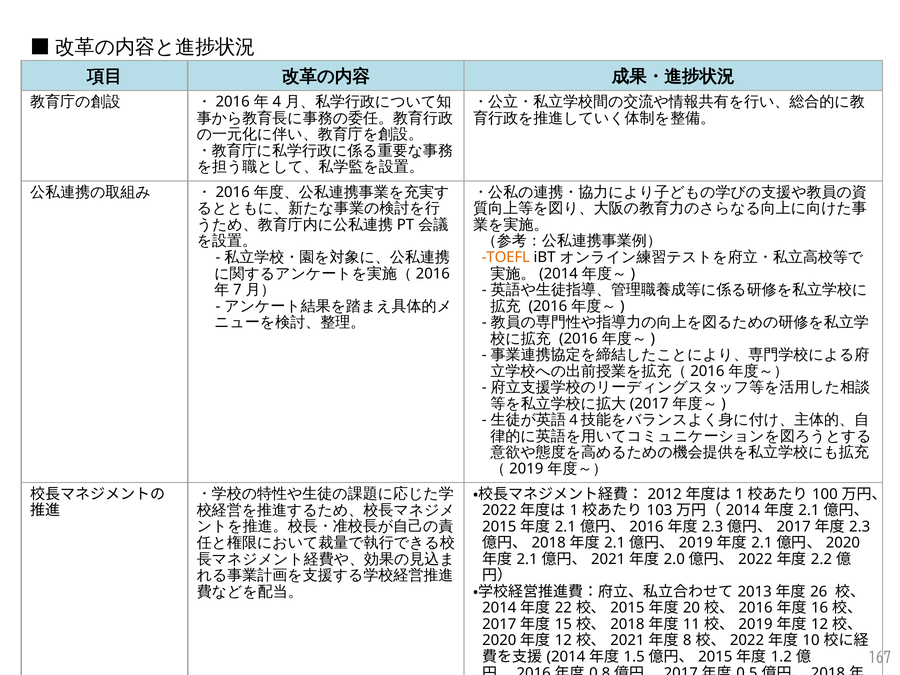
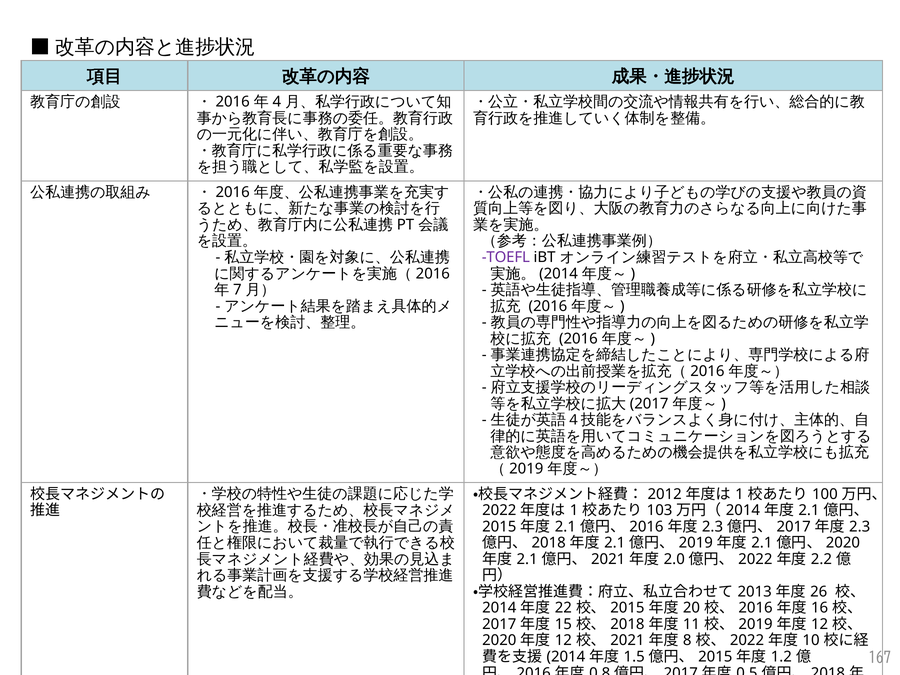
TOEFL colour: orange -> purple (506, 257)
